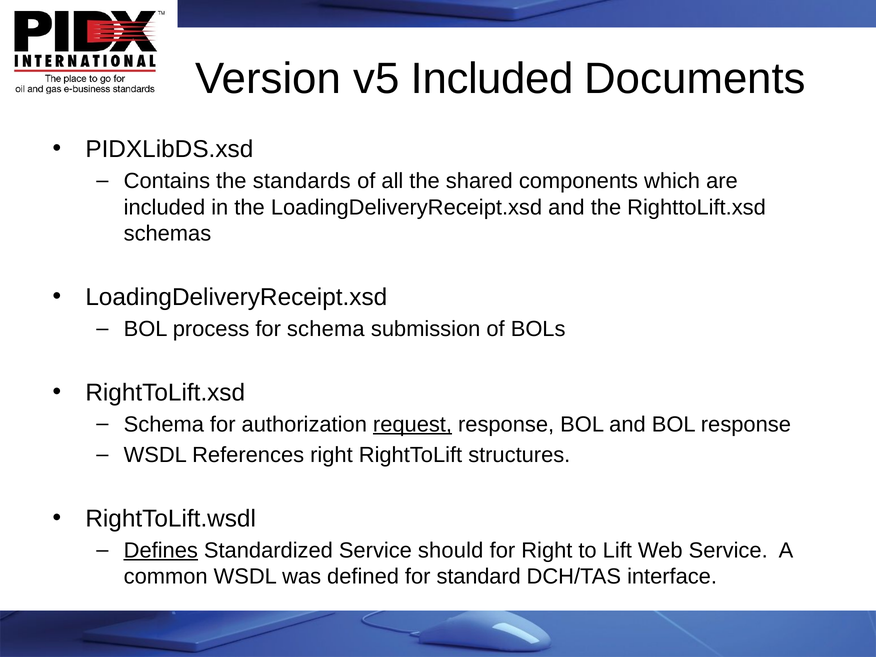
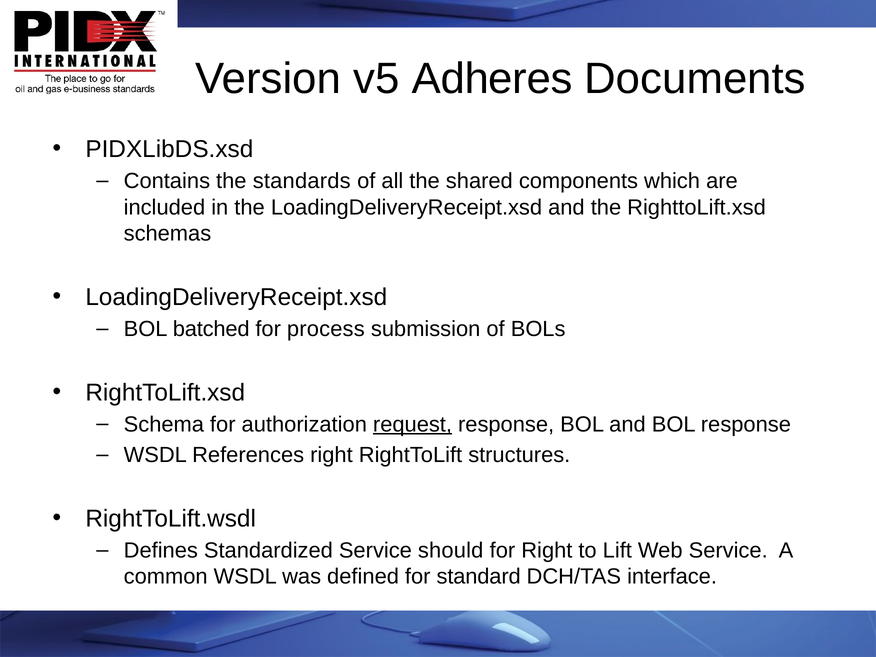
v5 Included: Included -> Adheres (492, 79)
process: process -> batched (211, 329)
for schema: schema -> process (326, 329)
Defines underline: present -> none (161, 550)
